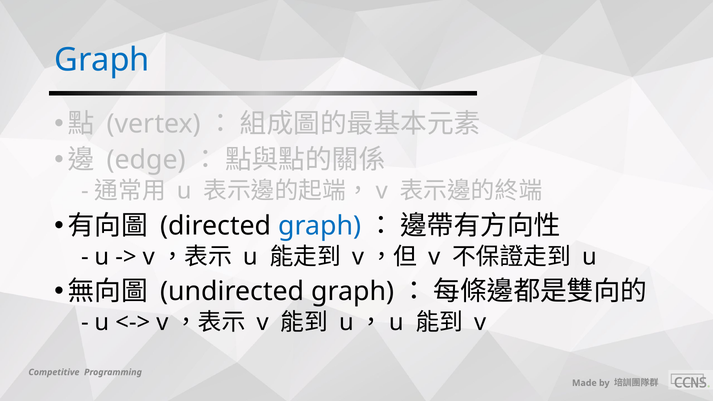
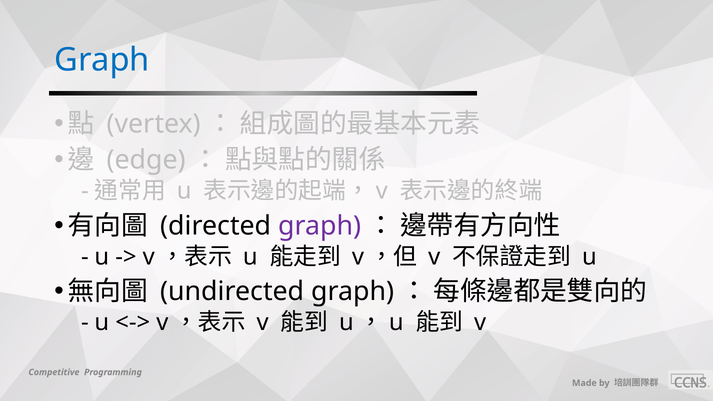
graph colour: blue -> purple (320, 226)
